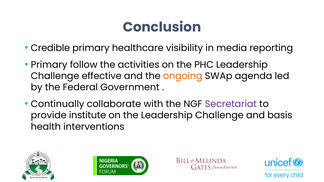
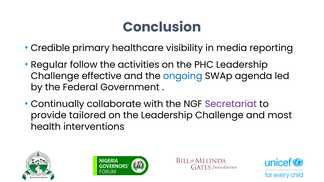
Primary: Primary -> Regular (49, 65)
ongoing colour: orange -> blue (183, 76)
institute: institute -> tailored (87, 116)
basis: basis -> most (280, 116)
